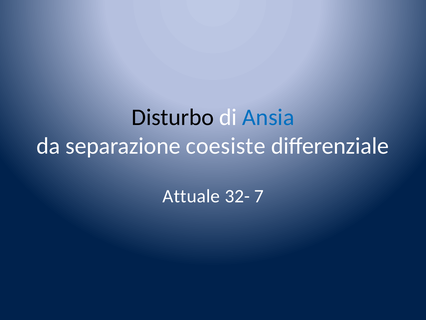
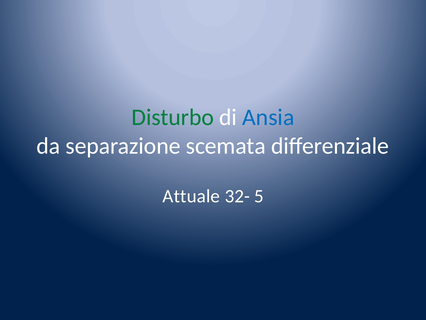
Disturbo colour: black -> green (173, 117)
coesiste: coesiste -> scemata (226, 146)
7: 7 -> 5 (259, 196)
